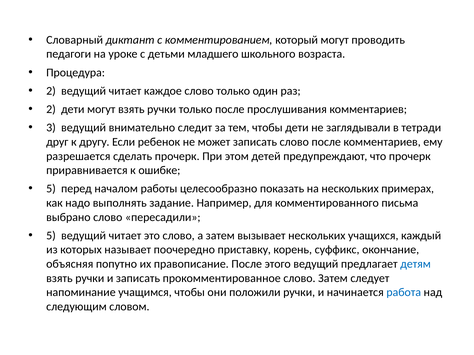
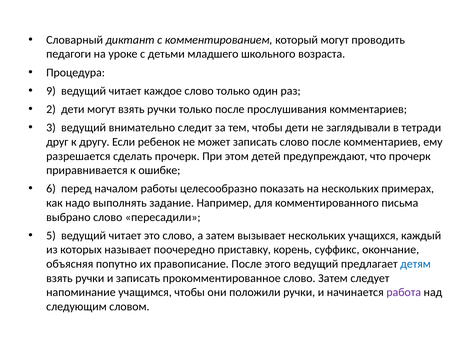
2: 2 -> 9 (51, 91)
5: 5 -> 6 (51, 189)
работа colour: blue -> purple (404, 293)
